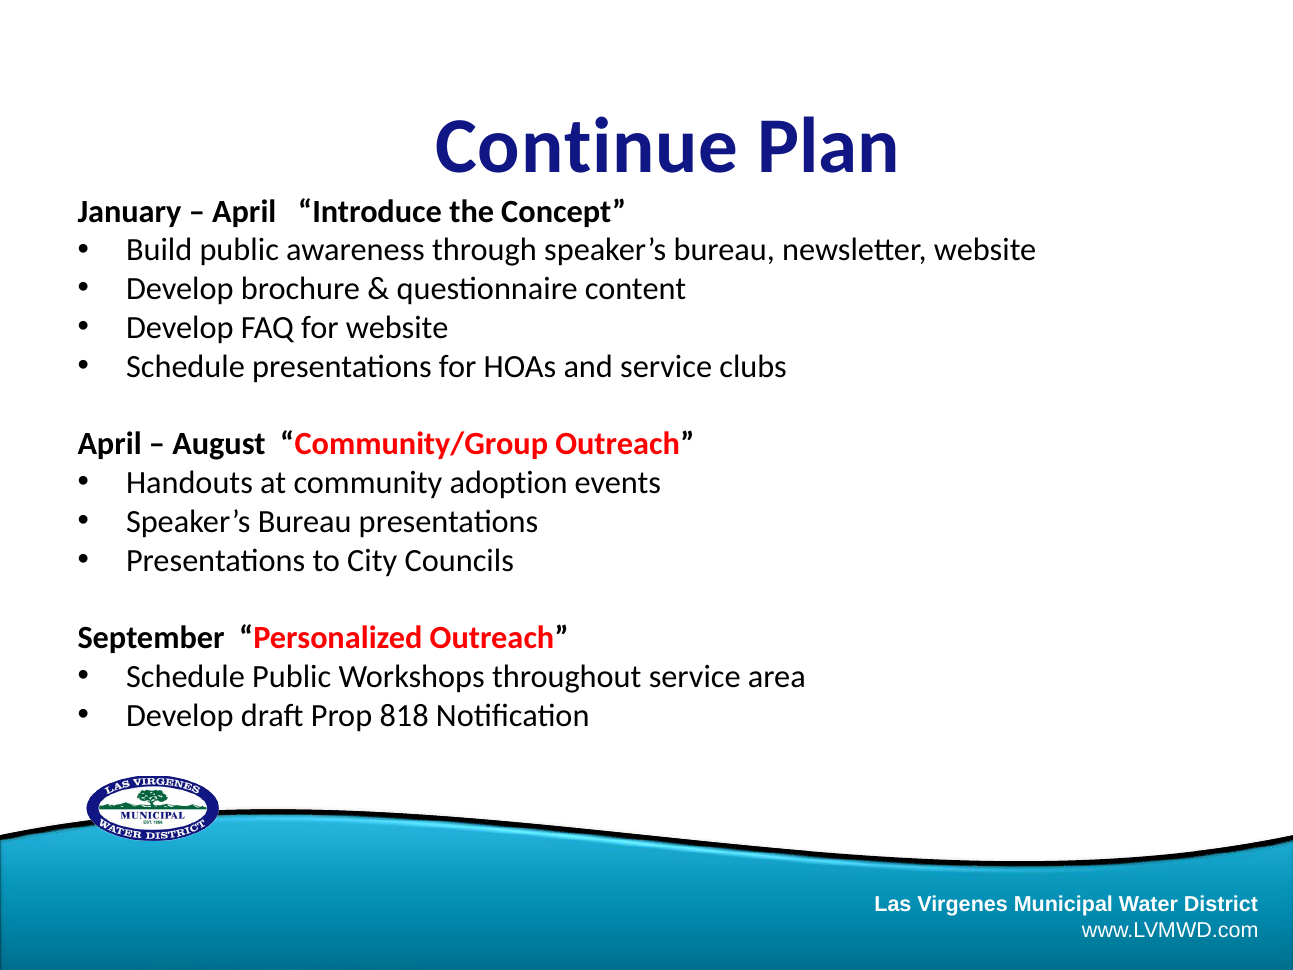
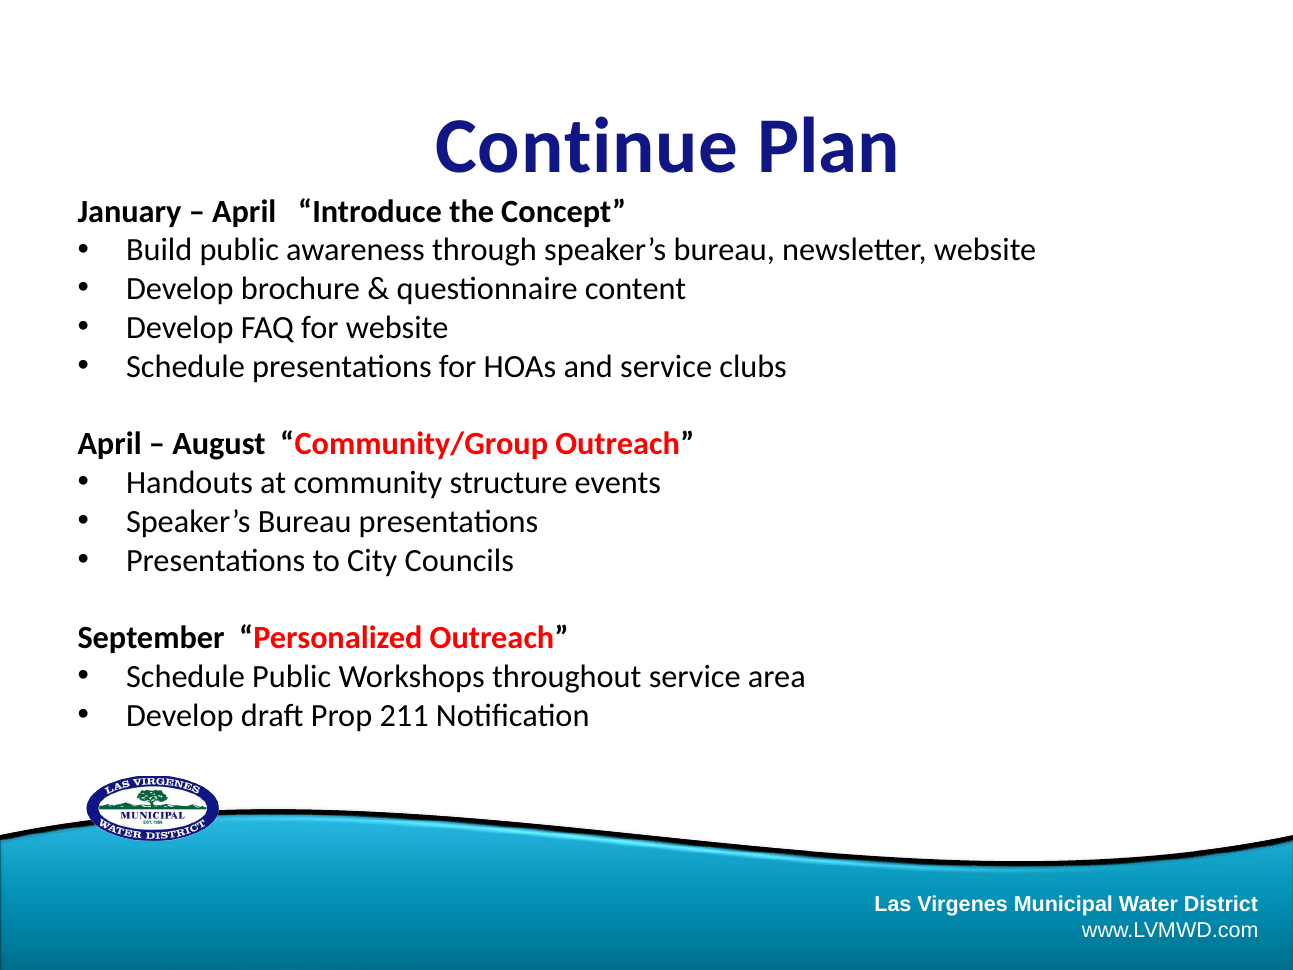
adoption: adoption -> structure (509, 483)
818: 818 -> 211 (404, 716)
